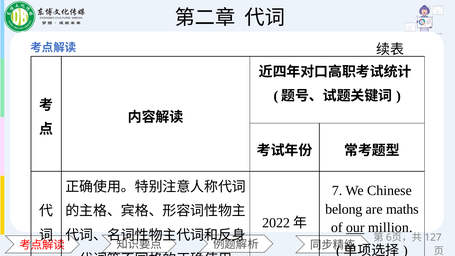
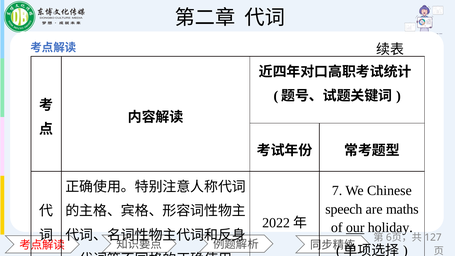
belong: belong -> speech (344, 209)
million: million -> holiday (390, 228)
